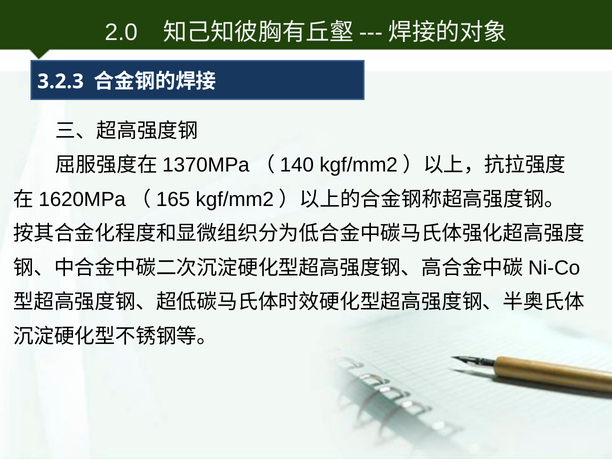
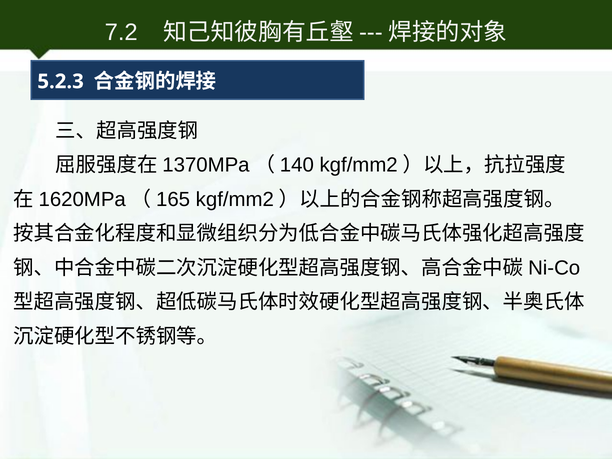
2.0: 2.0 -> 7.2 (121, 33)
3.2.3: 3.2.3 -> 5.2.3 (61, 81)
